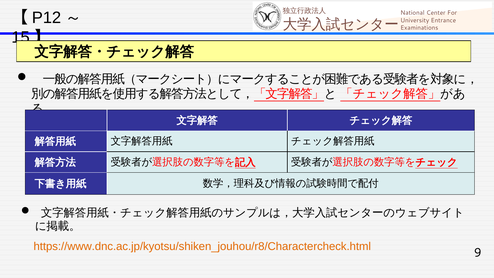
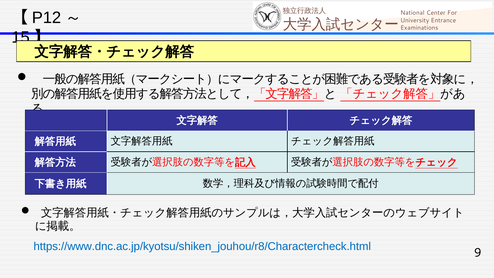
https://www.dnc.ac.jp/kyotsu/shiken_jouhou/r8/Charactercheck.html colour: orange -> blue (202, 246)
